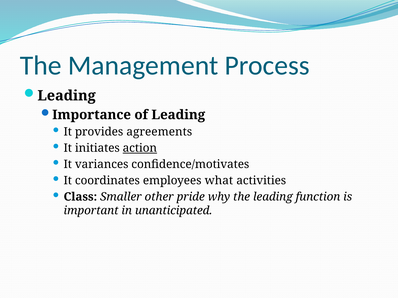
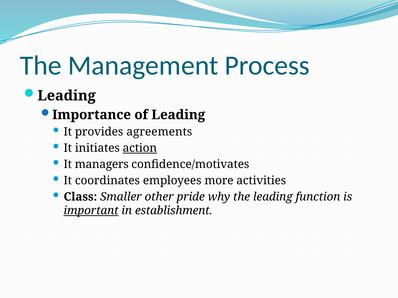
variances: variances -> managers (102, 165)
what: what -> more (219, 181)
important underline: none -> present (91, 211)
unanticipated: unanticipated -> establishment (174, 211)
